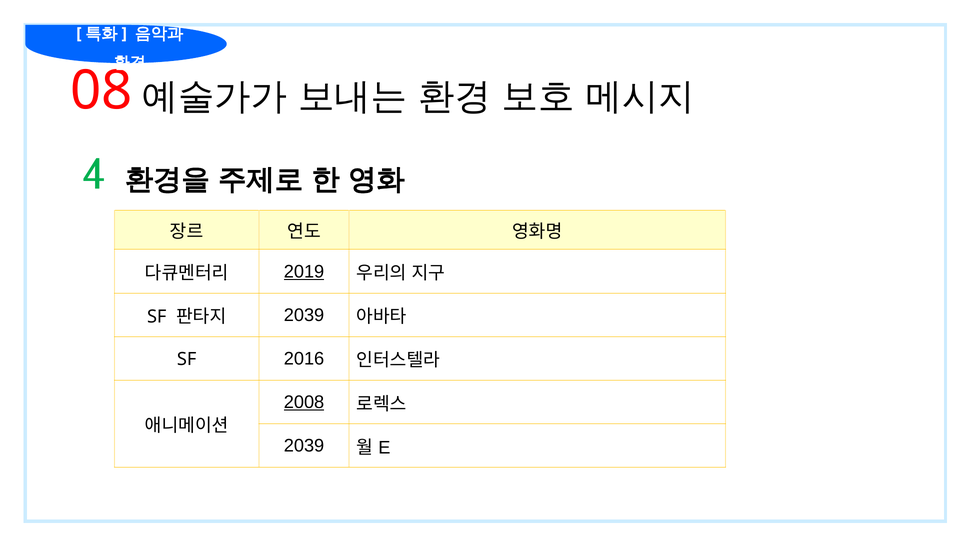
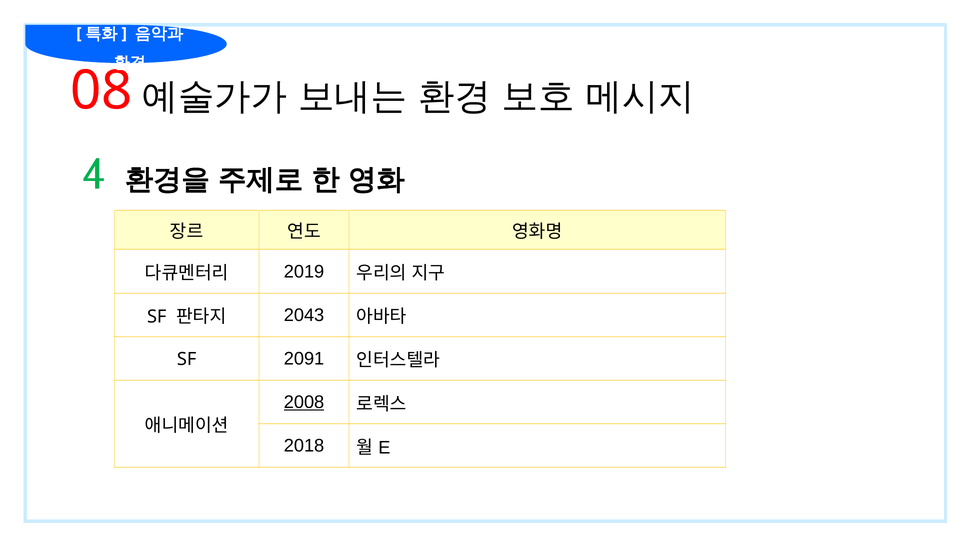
2019 underline: present -> none (304, 272)
2039: 2039 -> 2043 (304, 315)
2016: 2016 -> 2091 (304, 359)
2039: 2039 -> 2018 (304, 446)
